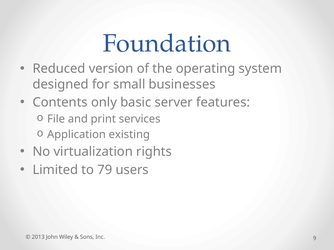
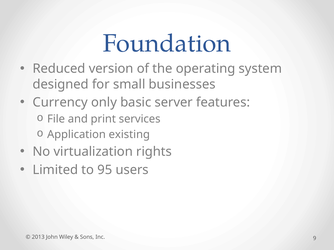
Contents: Contents -> Currency (60, 103)
79: 79 -> 95 (105, 170)
